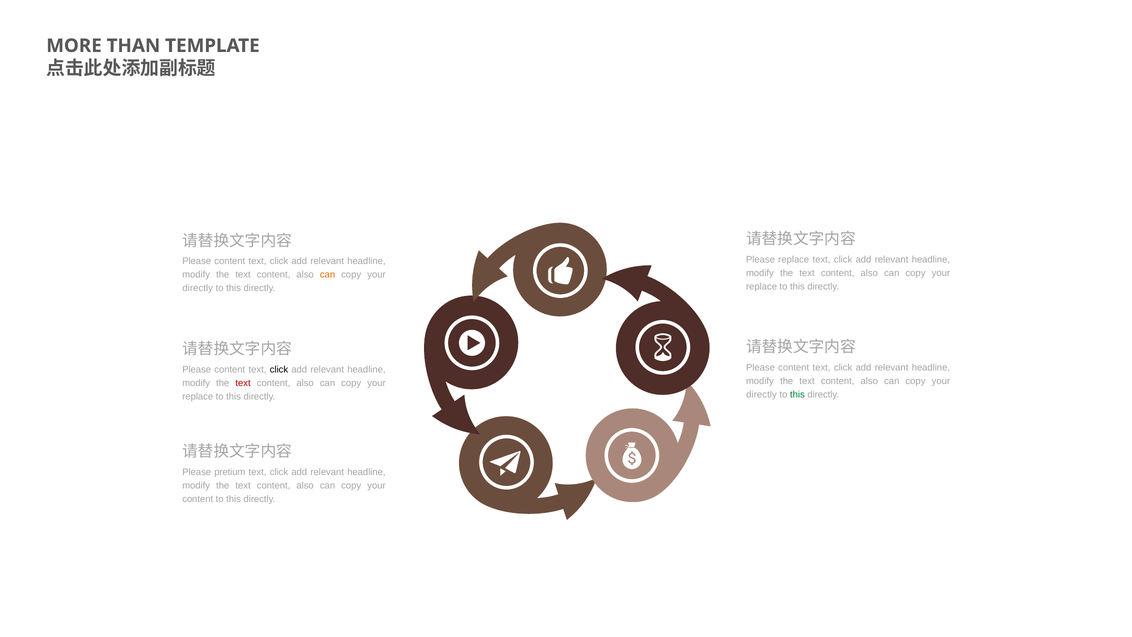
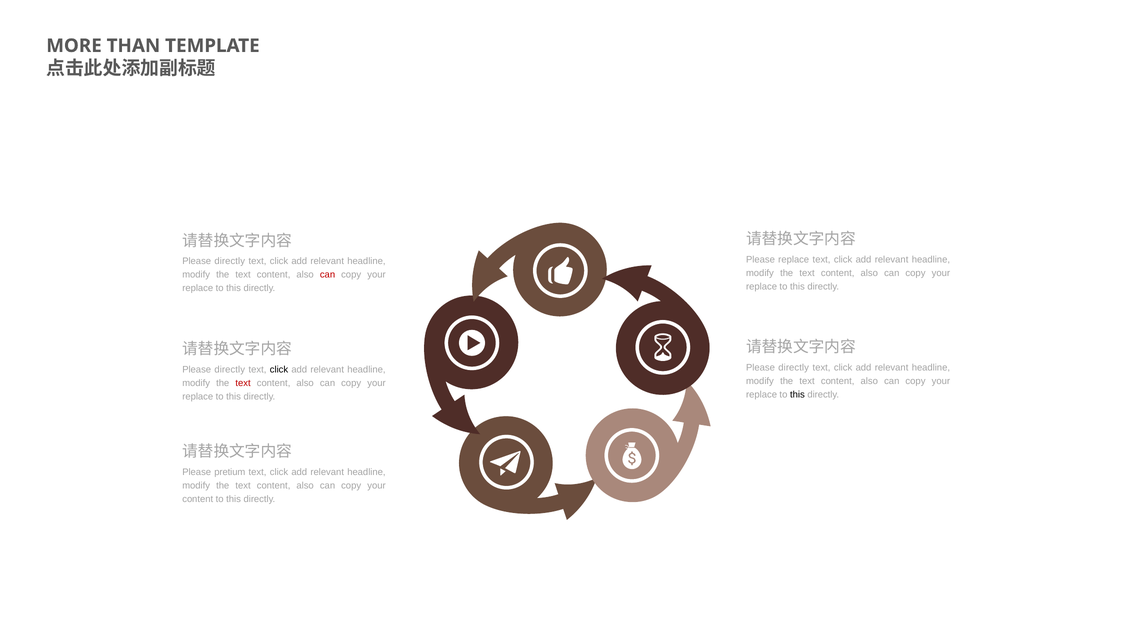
content: content -> directly (230, 261)
can colour: orange -> red (328, 275)
directly: directly -> replace (198, 288)
content: content -> directly (794, 368)
content: content -> directly (230, 369)
directly: directly -> replace (762, 395)
this colour: green -> black (797, 395)
